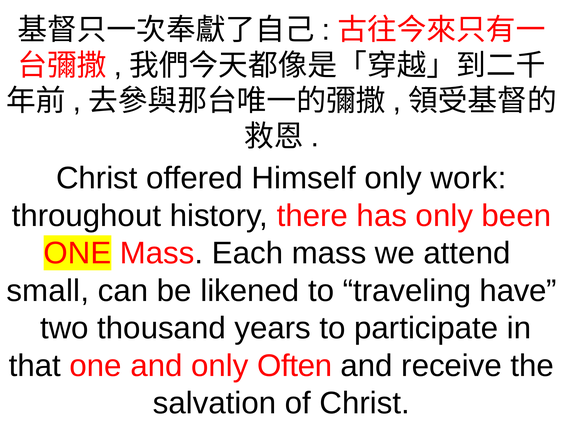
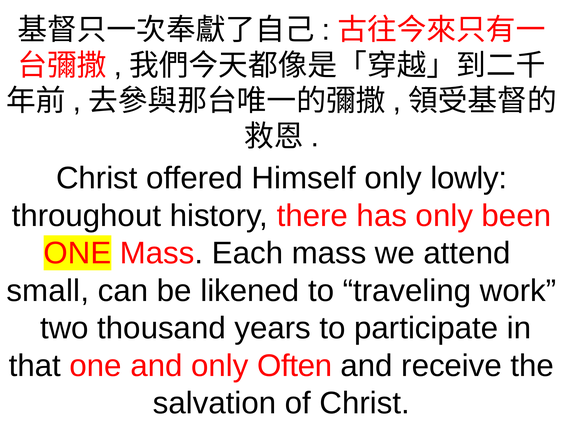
work: work -> lowly (469, 178)
have: have -> work (518, 291)
